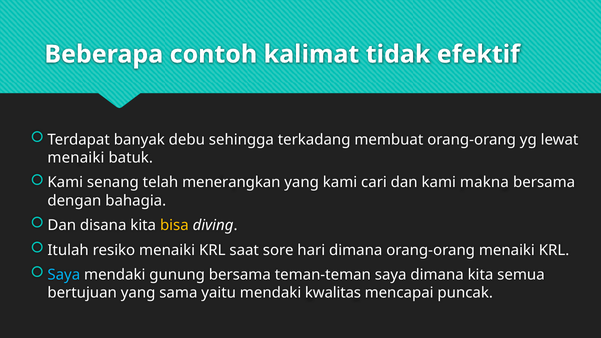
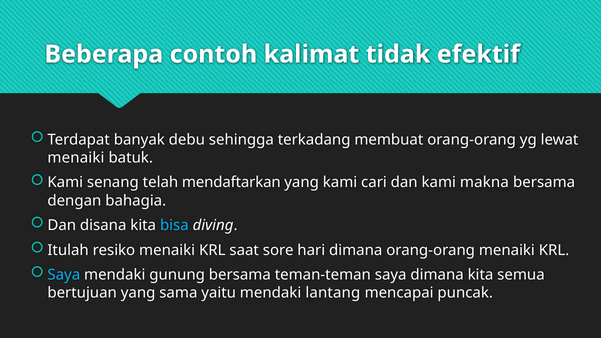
menerangkan: menerangkan -> mendaftarkan (231, 183)
bisa colour: yellow -> light blue (174, 225)
kwalitas: kwalitas -> lantang (333, 293)
